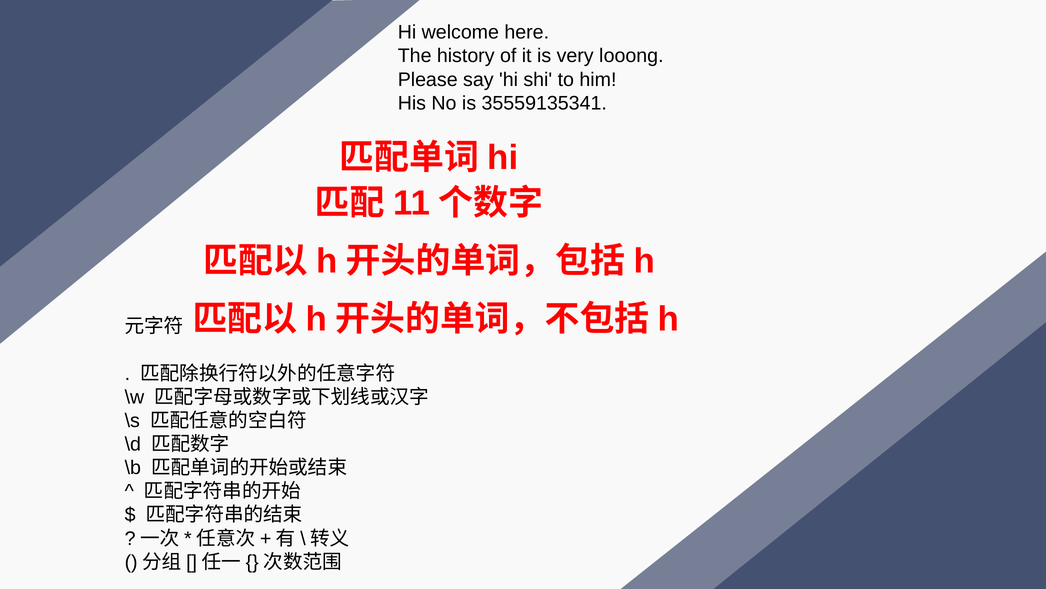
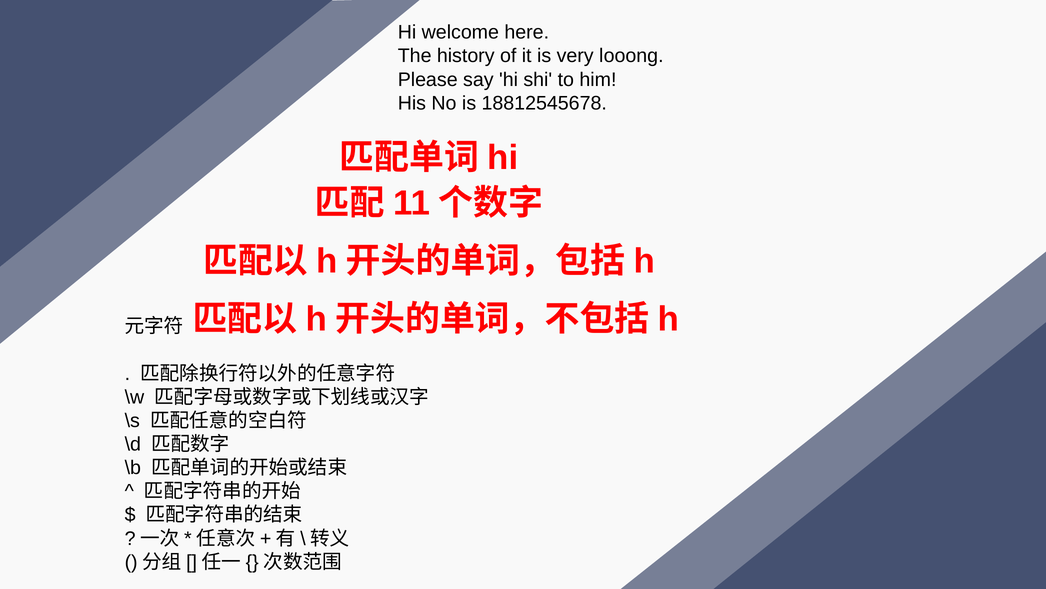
35559135341: 35559135341 -> 18812545678 (544, 103)
